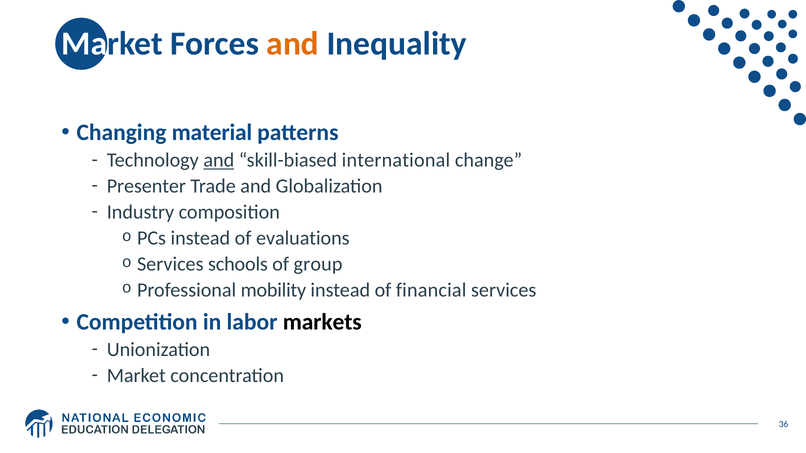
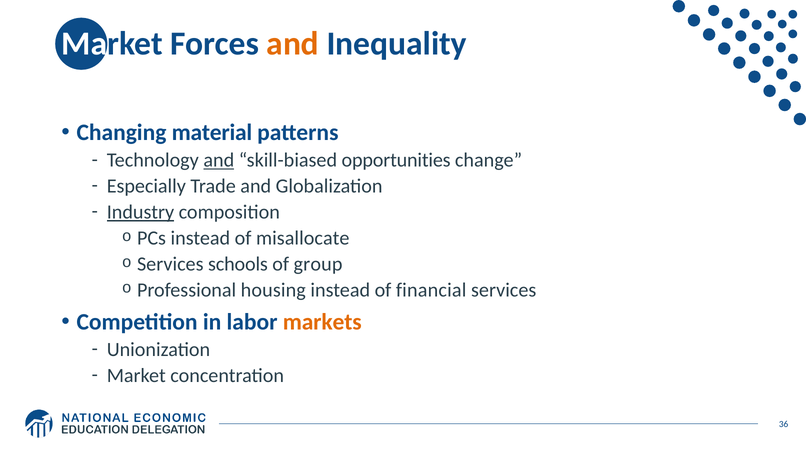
international: international -> opportunities (396, 160)
Presenter: Presenter -> Especially (146, 186)
Industry underline: none -> present (140, 212)
evaluations: evaluations -> misallocate (303, 238)
mobility: mobility -> housing (273, 290)
markets colour: black -> orange (322, 322)
